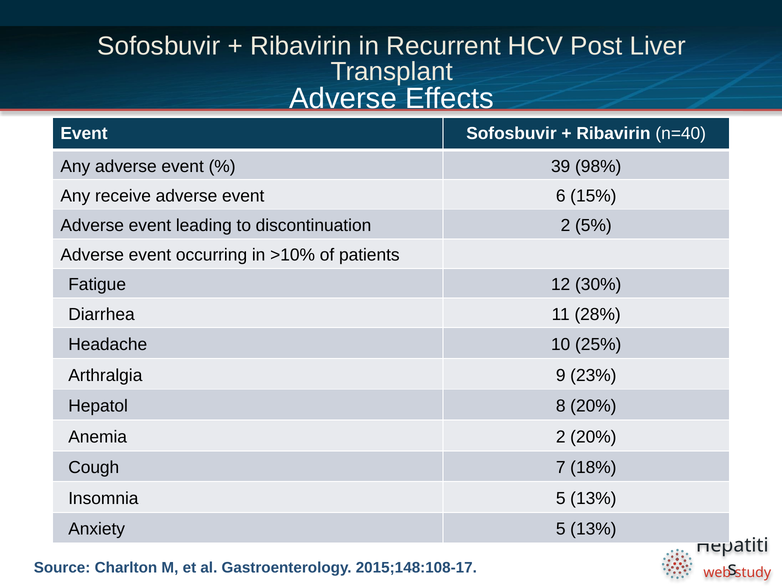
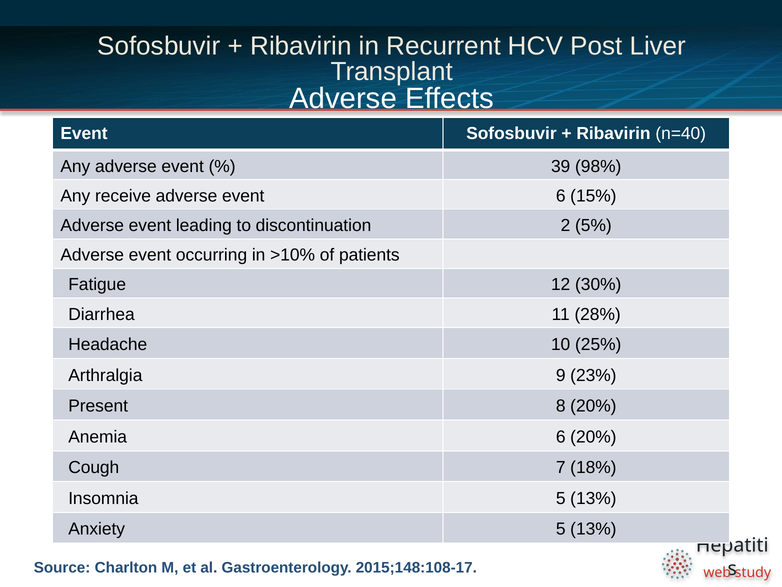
Hepatol: Hepatol -> Present (98, 406)
Anemia 2: 2 -> 6 (561, 437)
